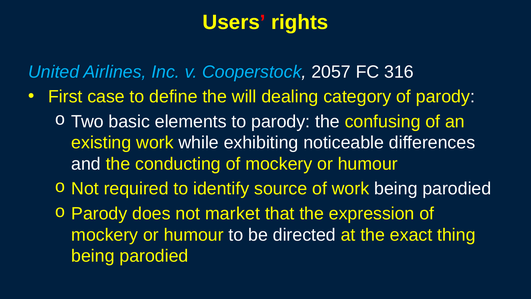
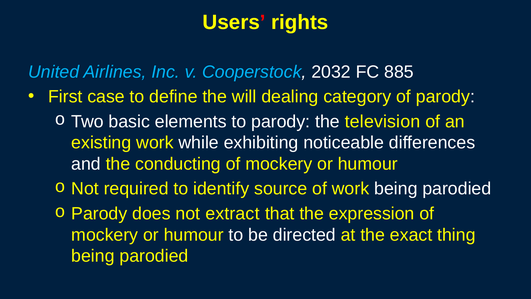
2057: 2057 -> 2032 (331, 72)
316: 316 -> 885 (399, 72)
confusing: confusing -> television (383, 121)
market: market -> extract (233, 213)
